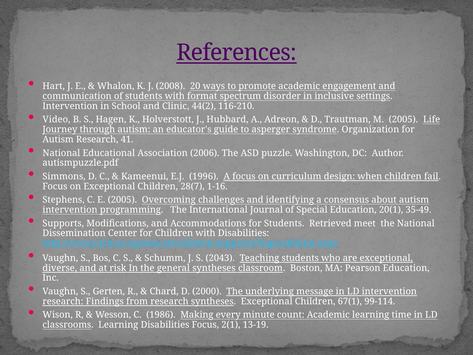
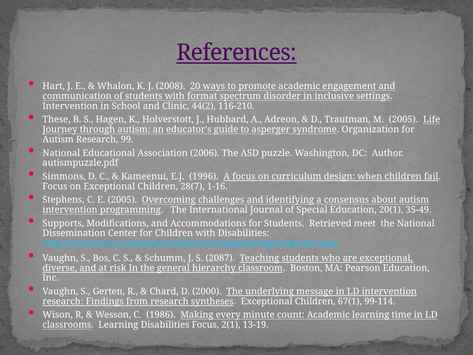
Video: Video -> These (57, 120)
41: 41 -> 99 (127, 139)
2043: 2043 -> 2087 (220, 258)
general syntheses: syntheses -> hierarchy (214, 268)
